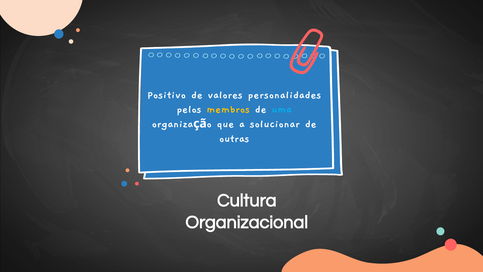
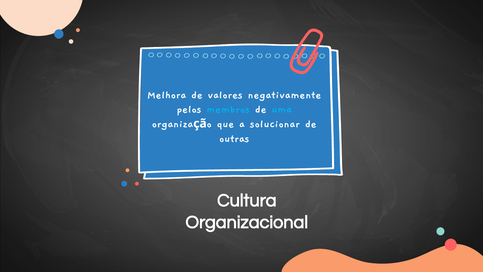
Positivo: Positivo -> Melhora (167, 94)
personalidades: personalidades -> negativamente (285, 94)
membros colour: yellow -> light blue (228, 109)
